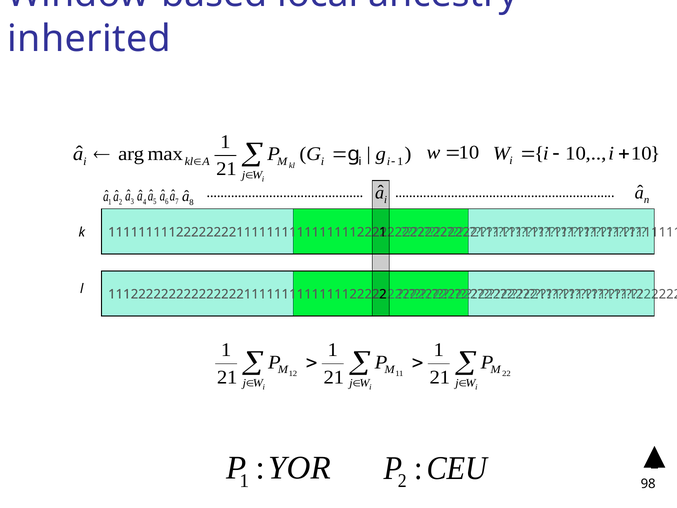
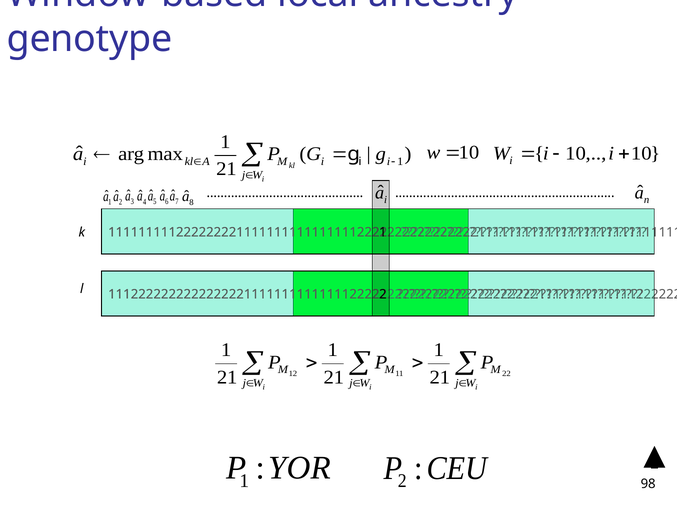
inherited: inherited -> genotype (89, 39)
